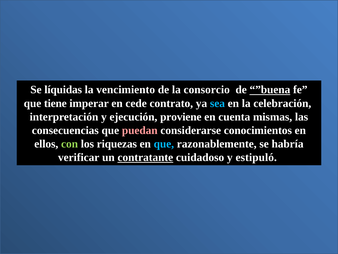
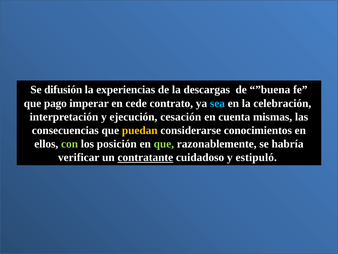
líquidas: líquidas -> difusión (63, 90)
vencimiento: vencimiento -> experiencias (126, 90)
consorcio: consorcio -> descargas (207, 90)
”buena underline: present -> none (270, 90)
tiene: tiene -> pago (55, 103)
proviene: proviene -> cesación (181, 117)
puedan colour: pink -> yellow (140, 130)
riquezas: riquezas -> posición (117, 144)
que colour: light blue -> light green (164, 144)
